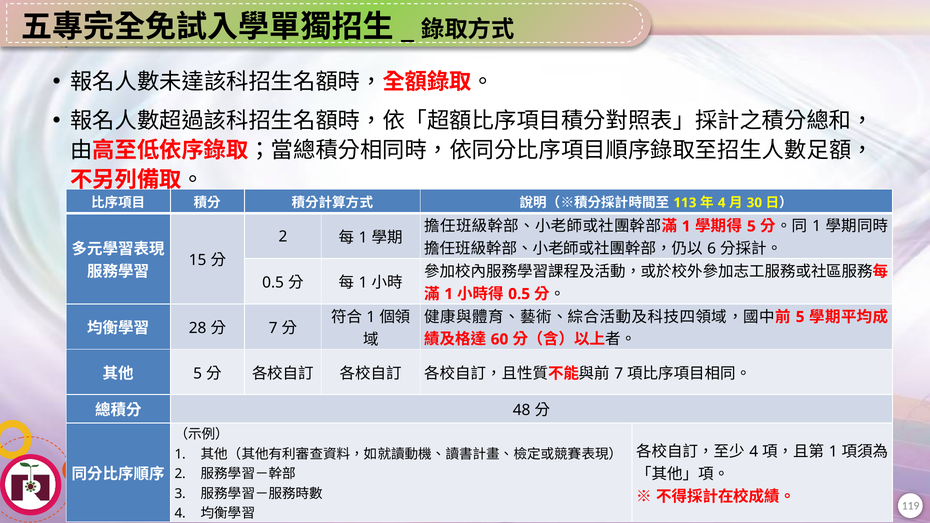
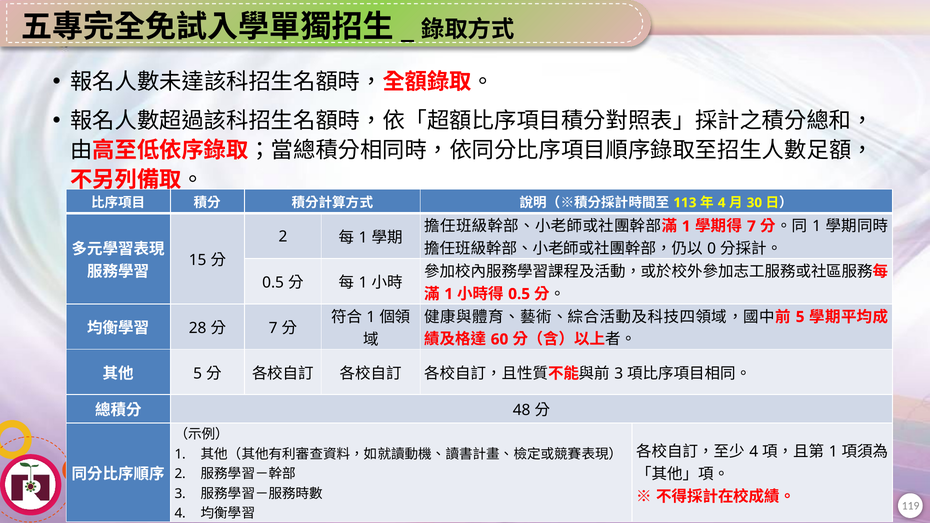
5: 5 -> 7 (751, 226)
6: 6 -> 0 (712, 249)
7: 7 -> 3 (619, 374)
